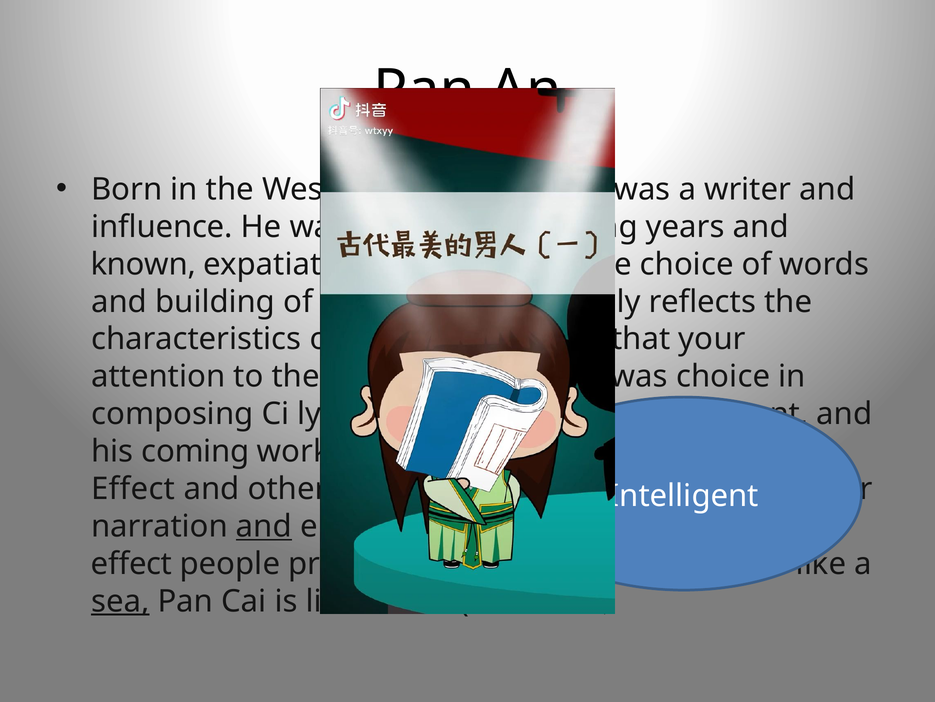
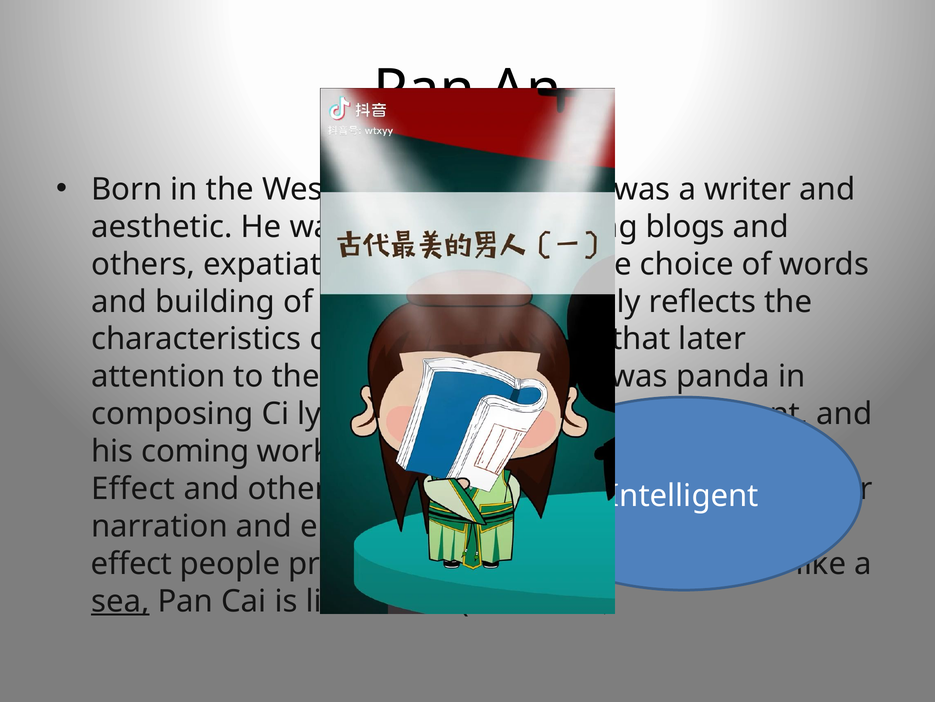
influence: influence -> aesthetic (162, 227)
years: years -> blogs (685, 227)
known: known -> others (143, 264)
your: your -> later (712, 339)
choice: choice -> panda (723, 376)
and underline: present -> none (264, 526)
